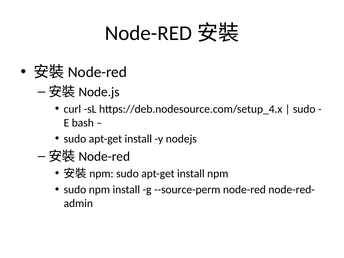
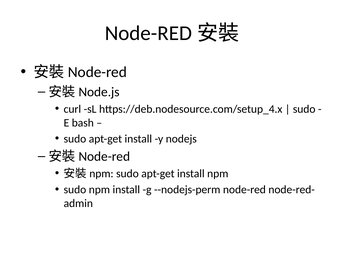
--source-perm: --source-perm -> --nodejs-perm (187, 190)
